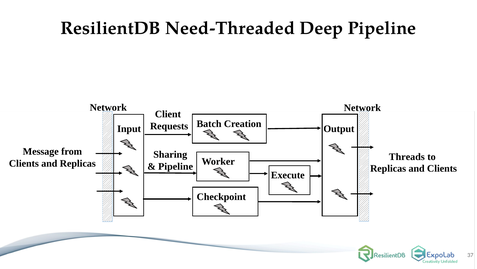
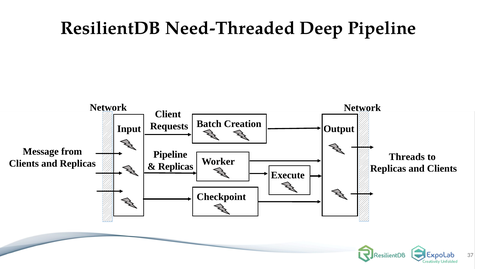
Sharing: Sharing -> Pipeline (170, 154)
Pipeline: Pipeline -> Replicas (176, 166)
